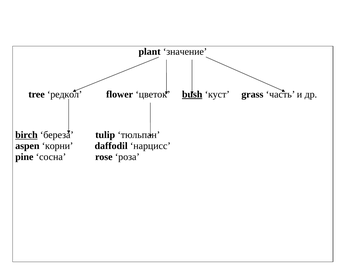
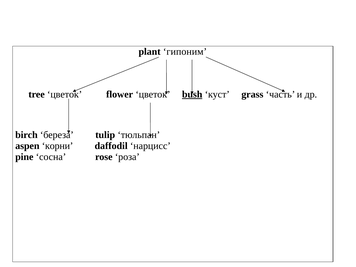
значение: значение -> гипоним (185, 52)
tree редкол: редкол -> цветок (65, 94)
birch underline: present -> none (26, 135)
